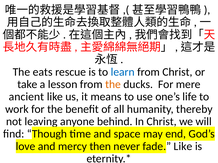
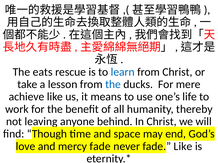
the colour: orange -> blue (113, 85)
ancient: ancient -> achieve (27, 97)
mercy then: then -> fade (100, 147)
